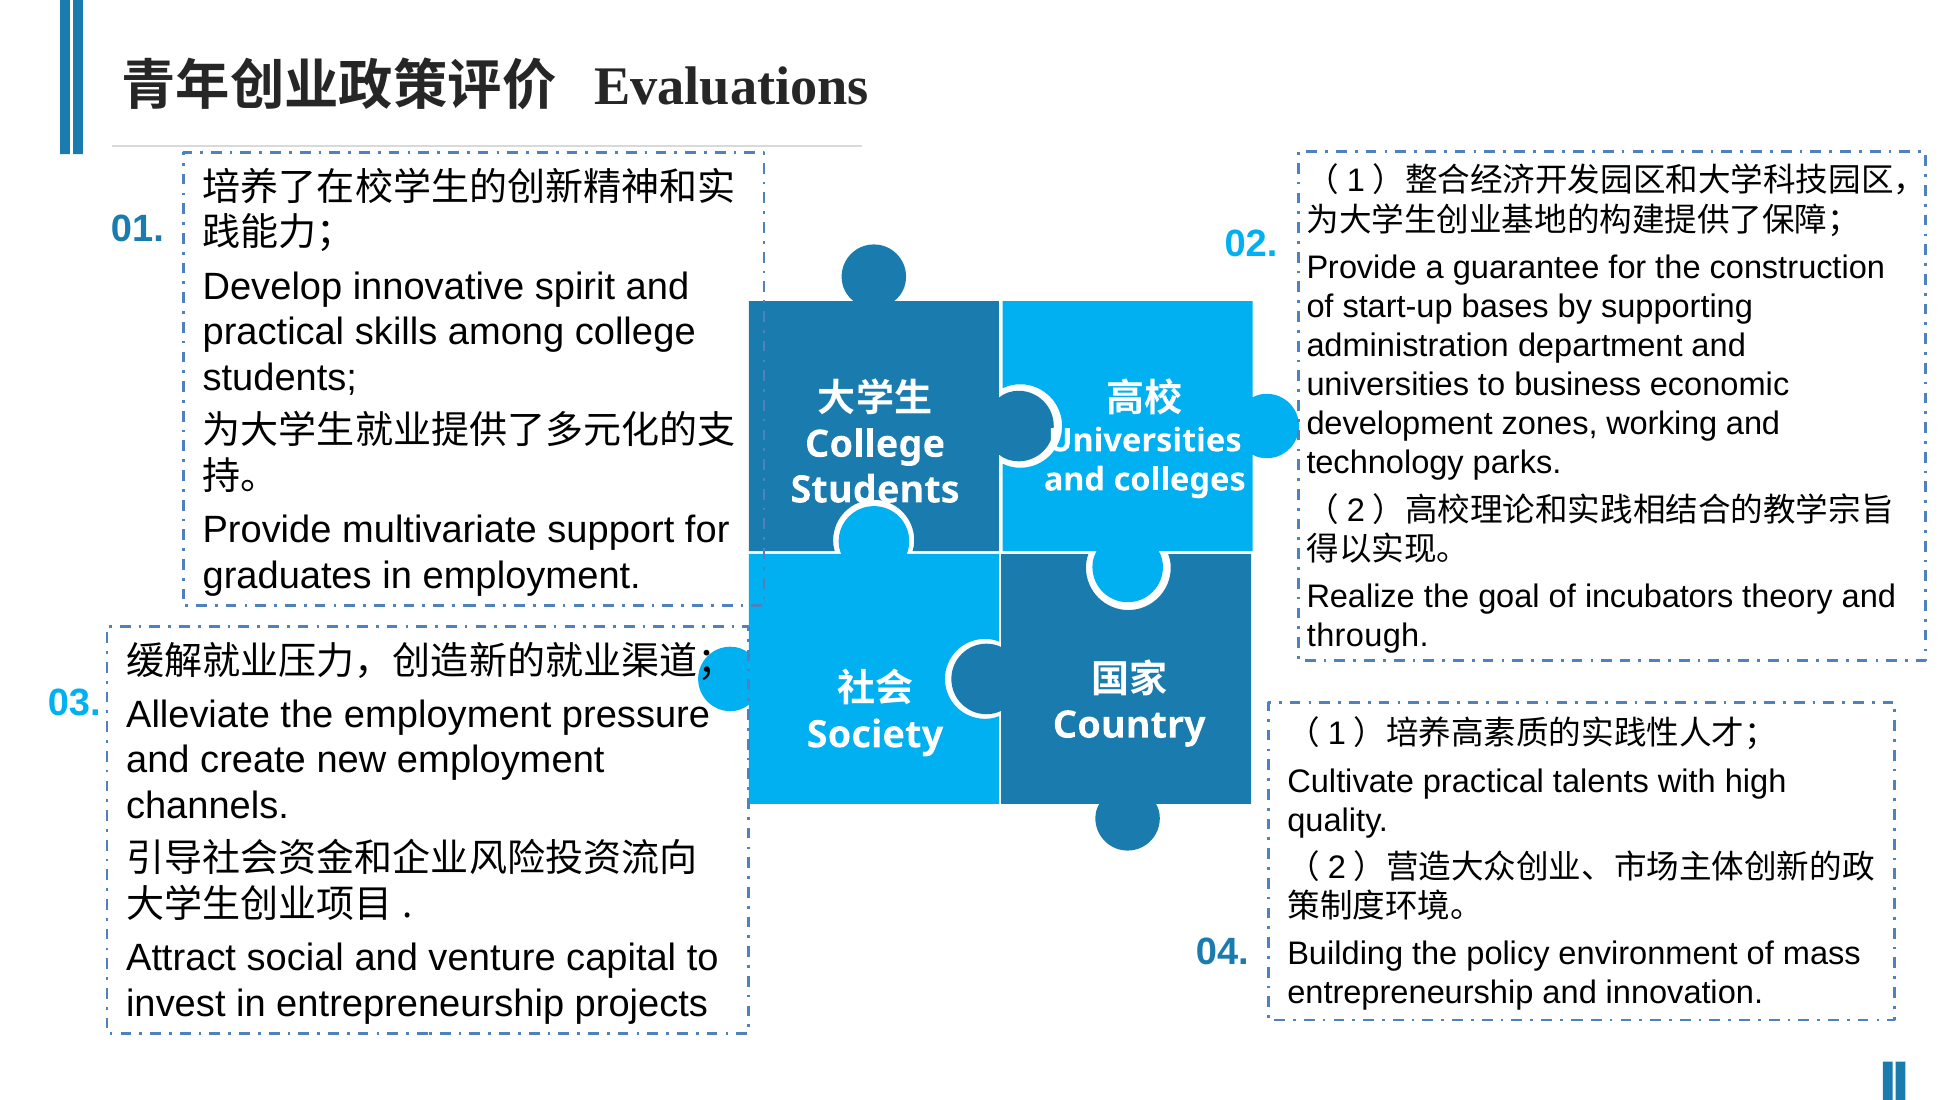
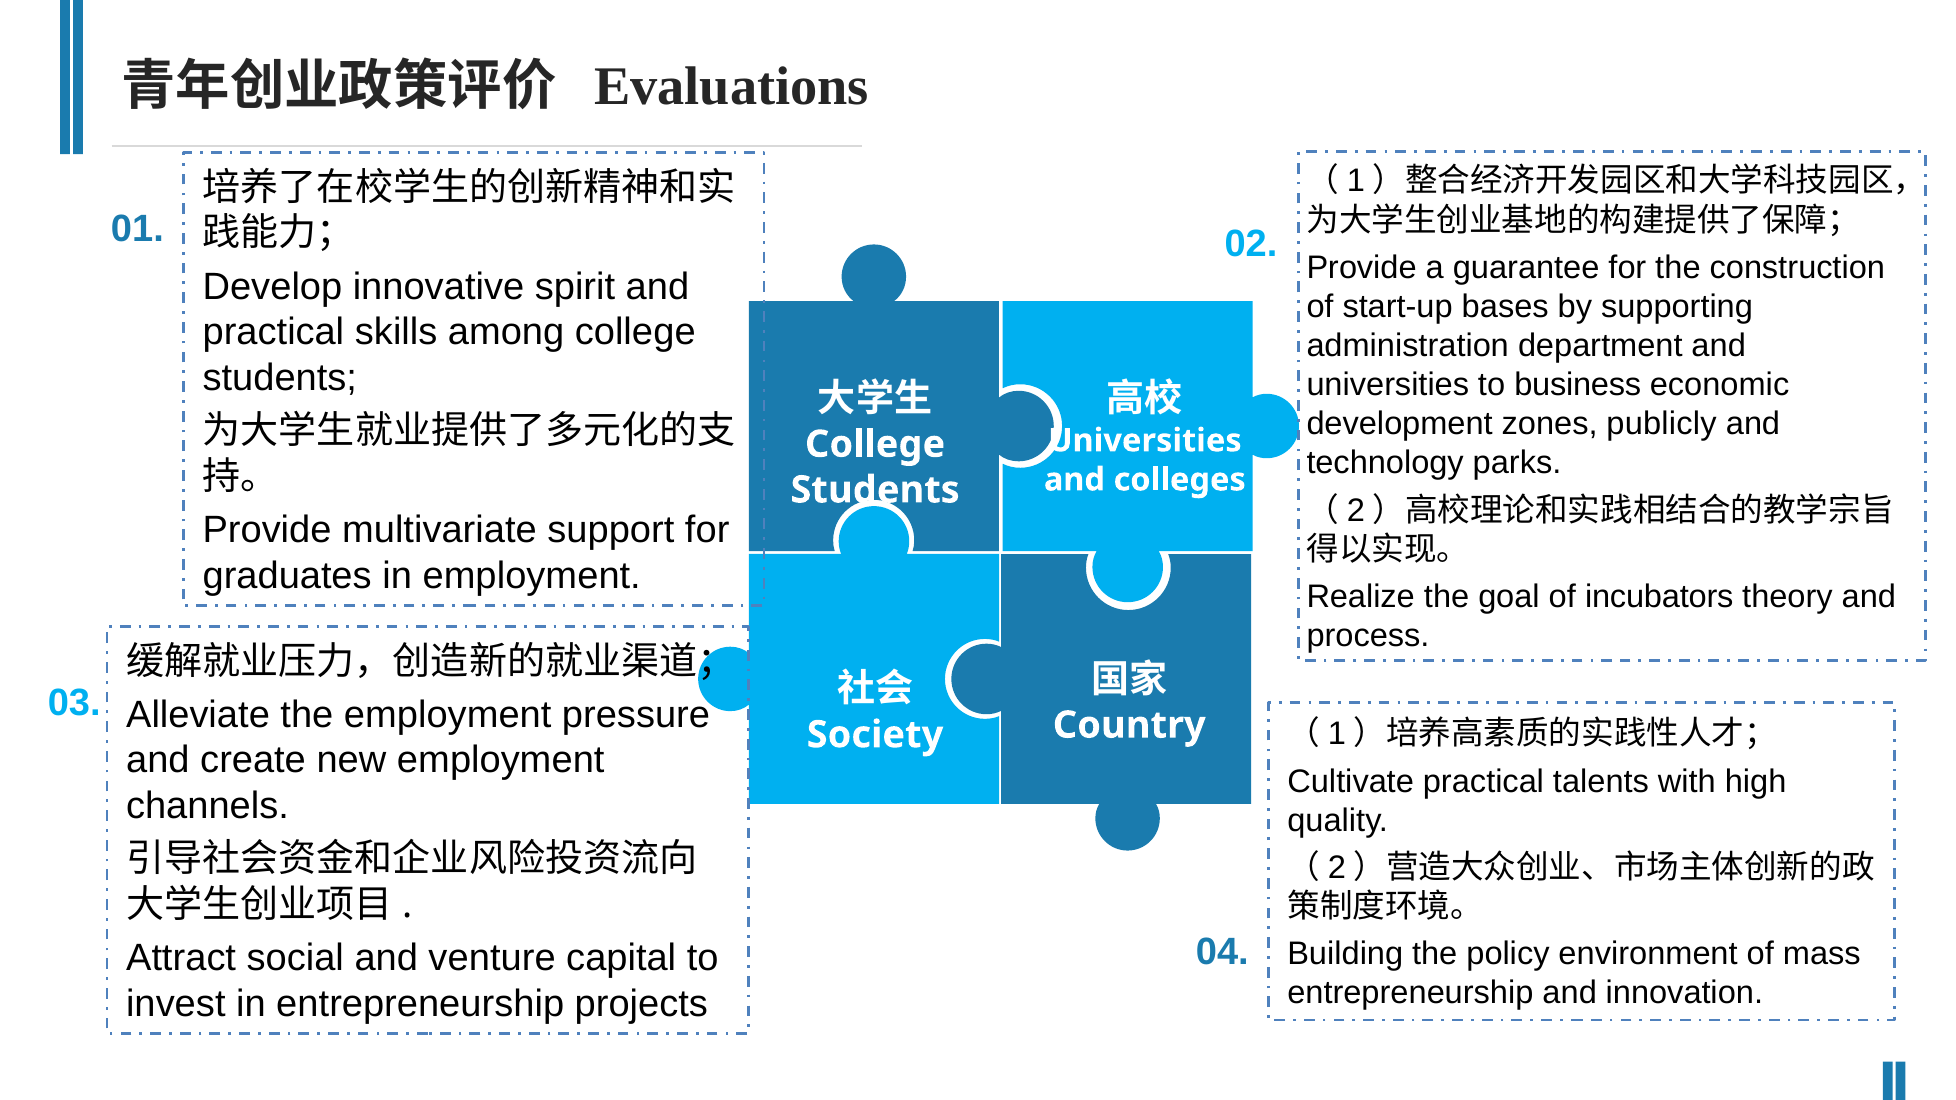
working: working -> publicly (1662, 424)
through: through -> process (1368, 636)
